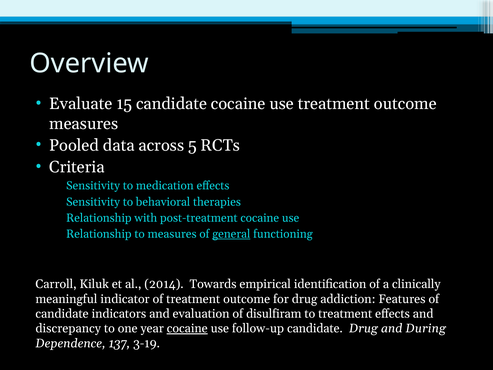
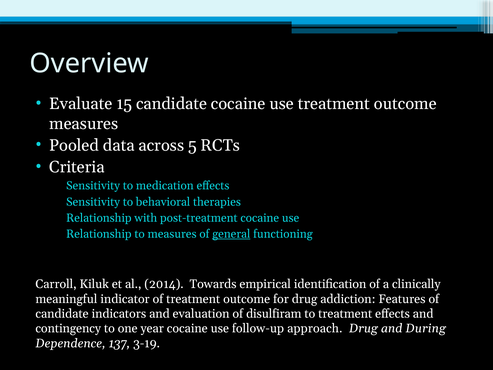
discrepancy: discrepancy -> contingency (68, 328)
cocaine underline: present -> none (187, 328)
follow-up candidate: candidate -> approach (315, 328)
